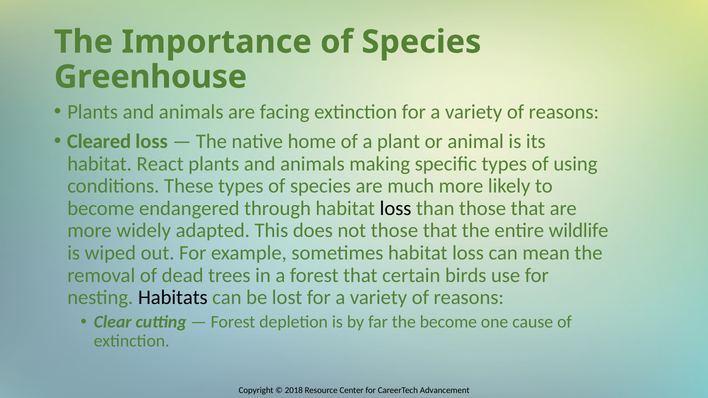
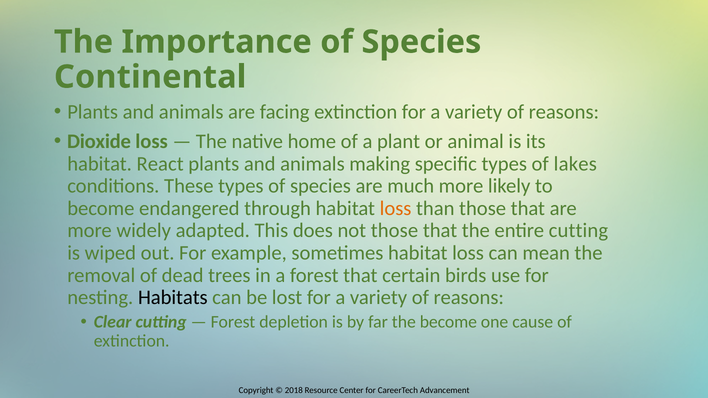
Greenhouse: Greenhouse -> Continental (150, 77)
Cleared: Cleared -> Dioxide (99, 142)
using: using -> lakes (575, 164)
loss colour: black -> orange (396, 208)
entire wildlife: wildlife -> cutting (578, 231)
